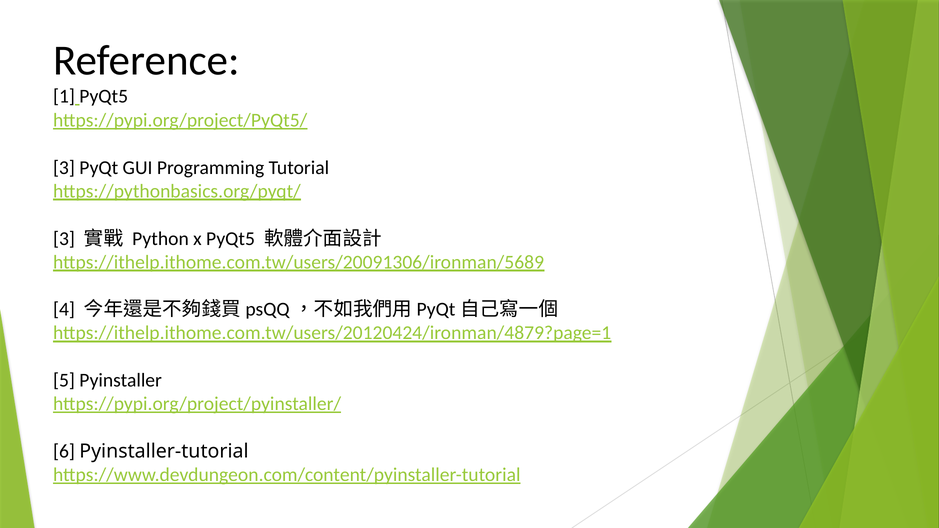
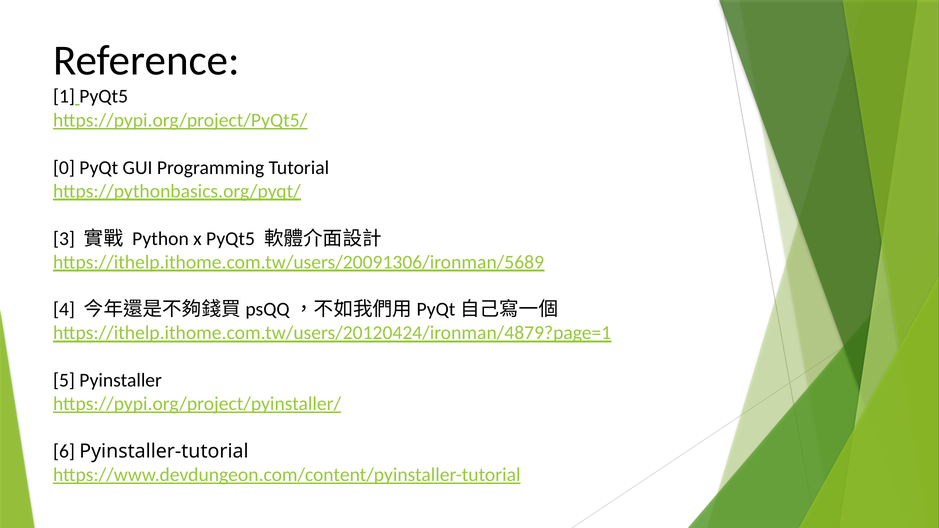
3: 3 -> 0 (64, 168)
